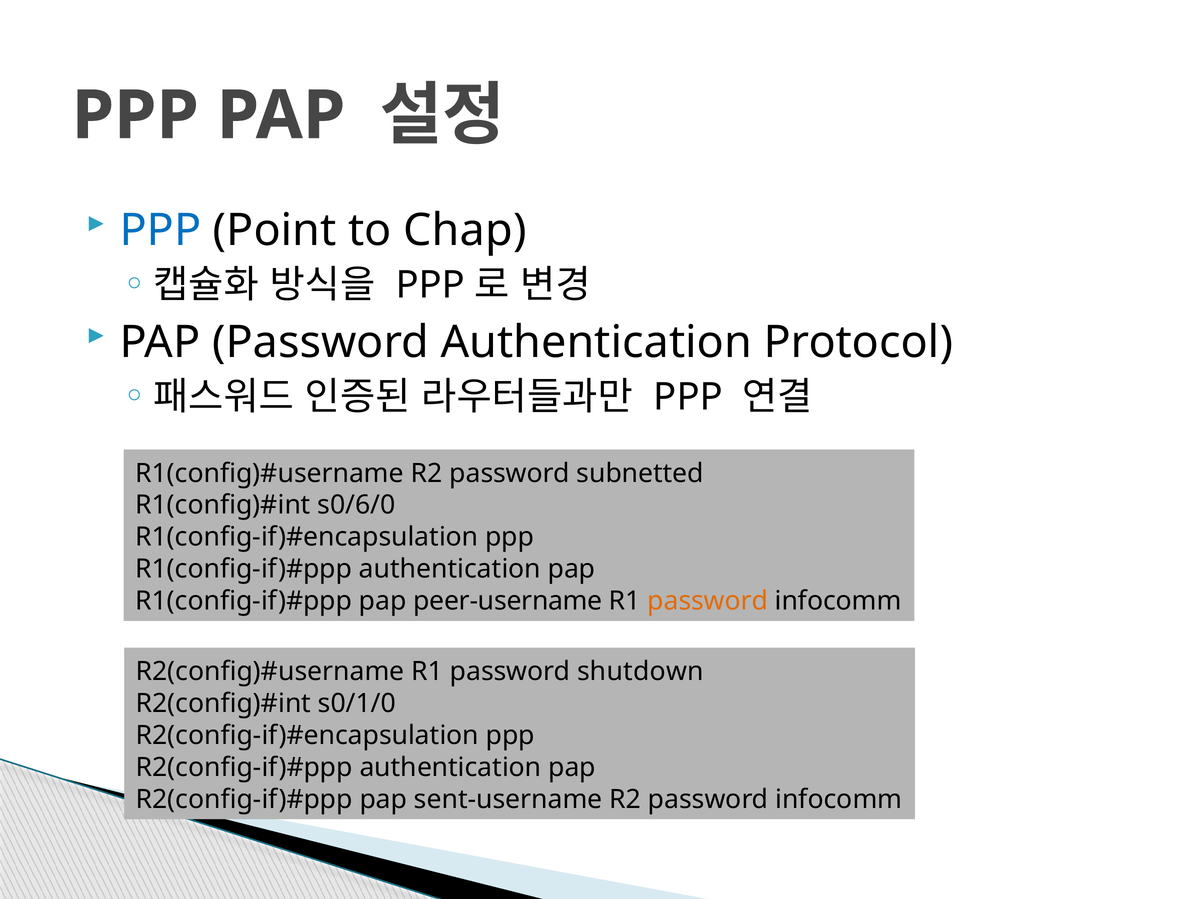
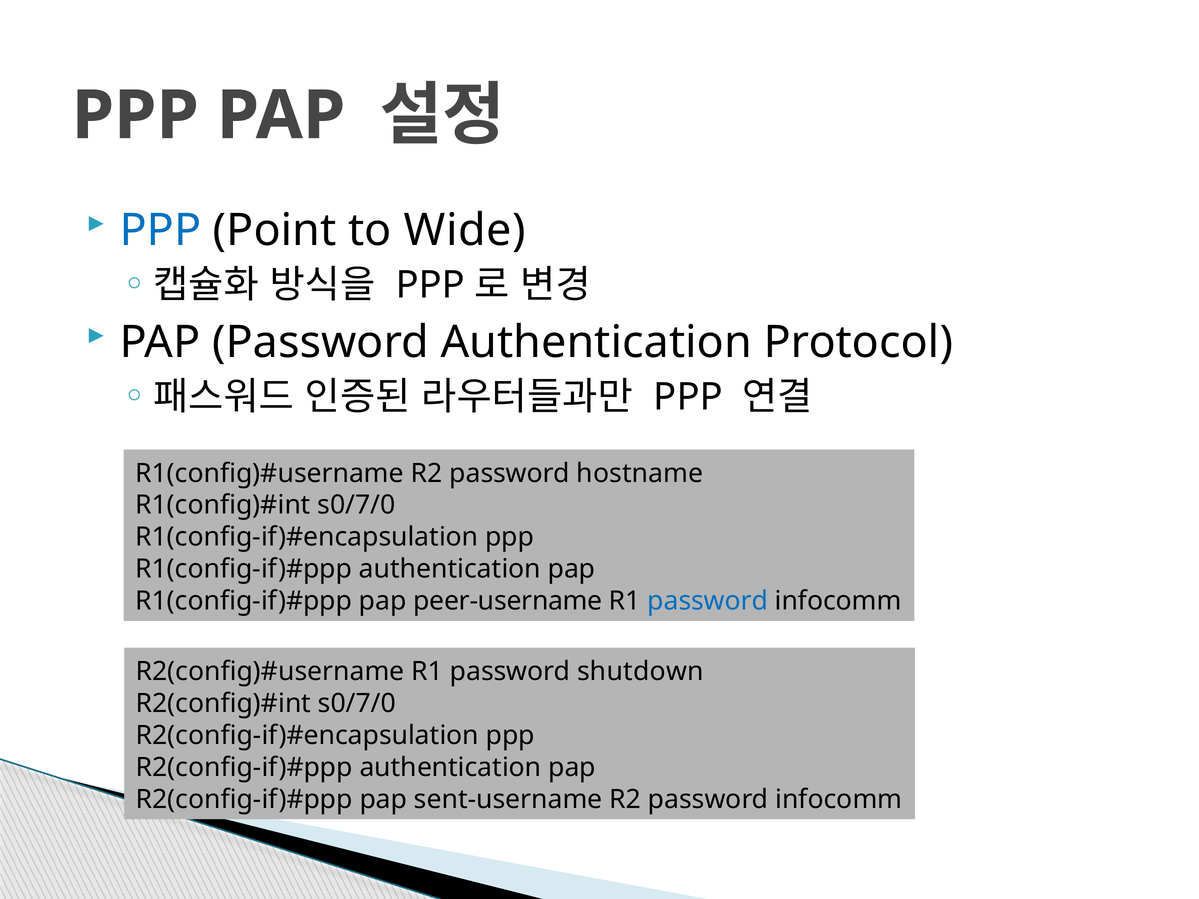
Chap: Chap -> Wide (465, 230)
subnetted: subnetted -> hostname (640, 473)
s0/6/0: s0/6/0 -> s0/7/0 (356, 505)
password colour: orange -> blue (708, 601)
s0/1/0: s0/1/0 -> s0/7/0 (357, 704)
